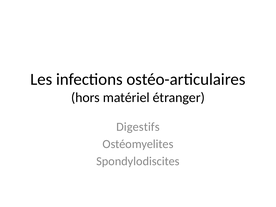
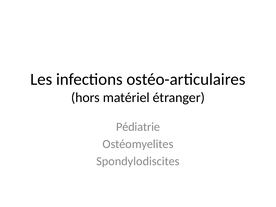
Digestifs: Digestifs -> Pédiatrie (138, 127)
